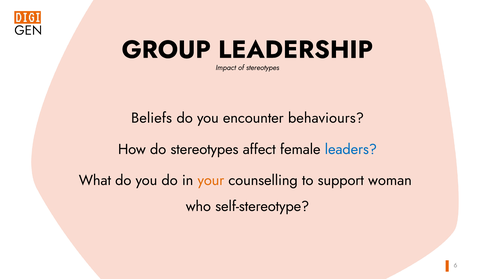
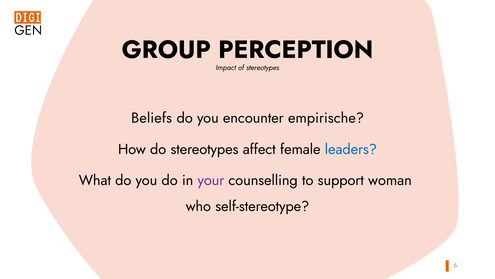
LEADERSHIP: LEADERSHIP -> PERCEPTION (296, 50)
behaviours: behaviours -> empirische (326, 118)
your colour: orange -> purple (211, 180)
